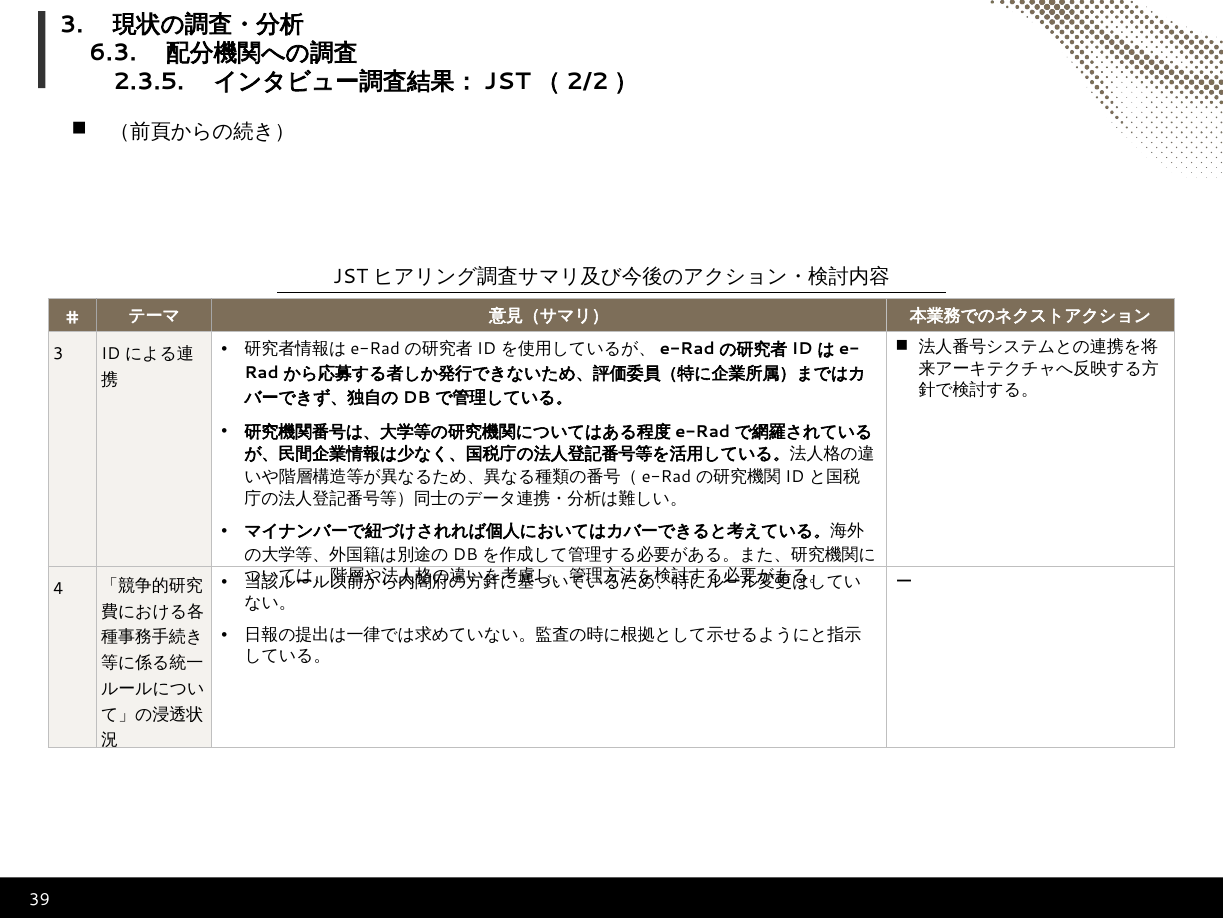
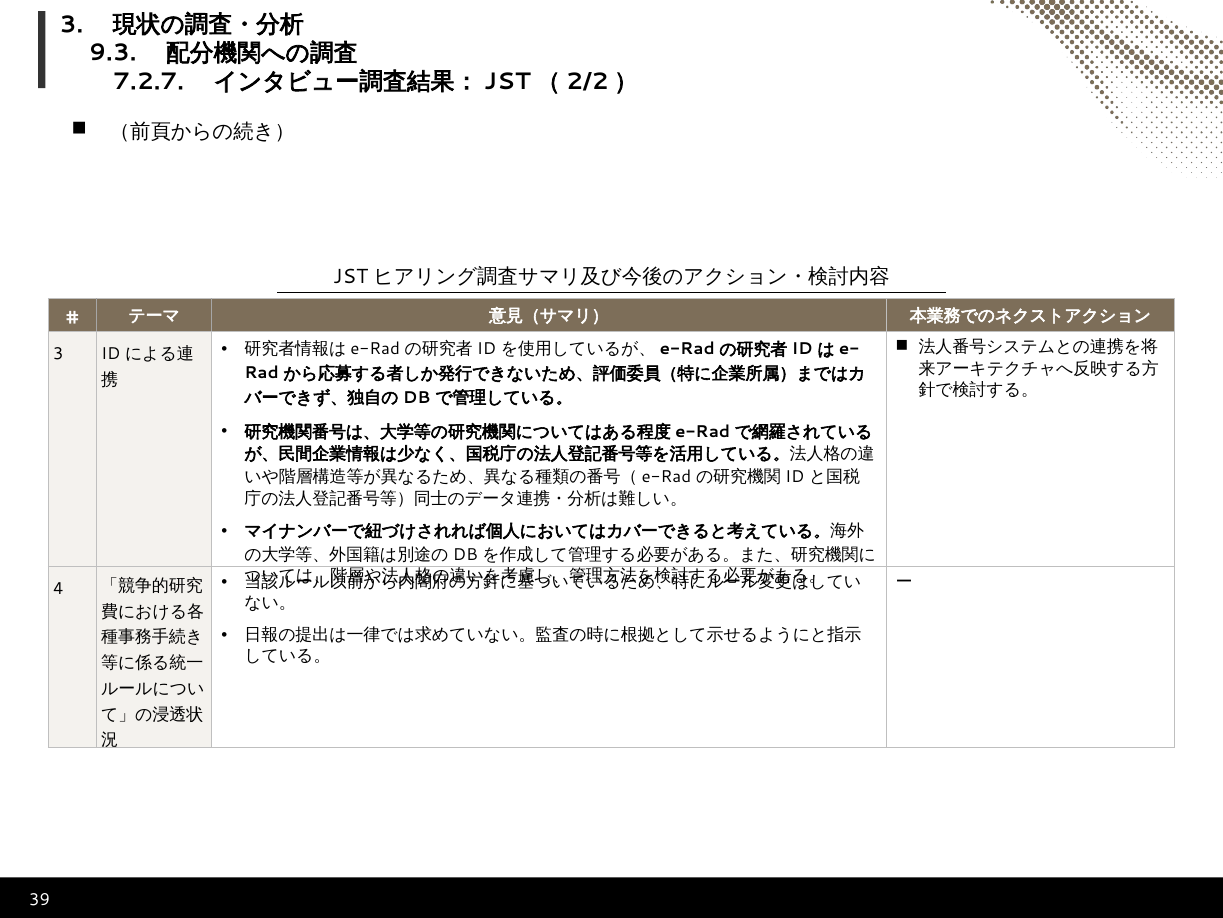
6.3: 6.3 -> 9.3 (113, 53)
2.3.5: 2.3.5 -> 7.2.7 (149, 81)
